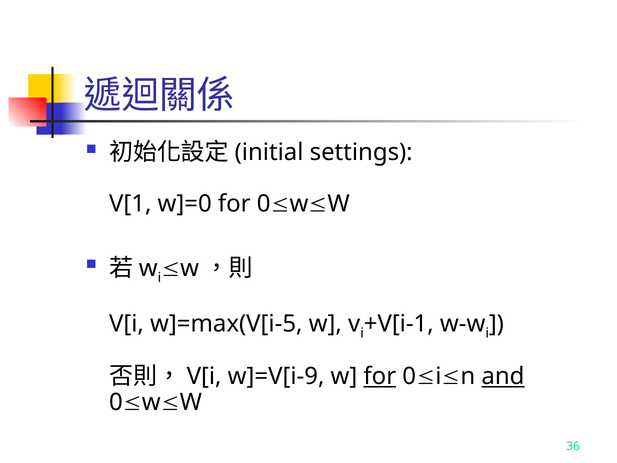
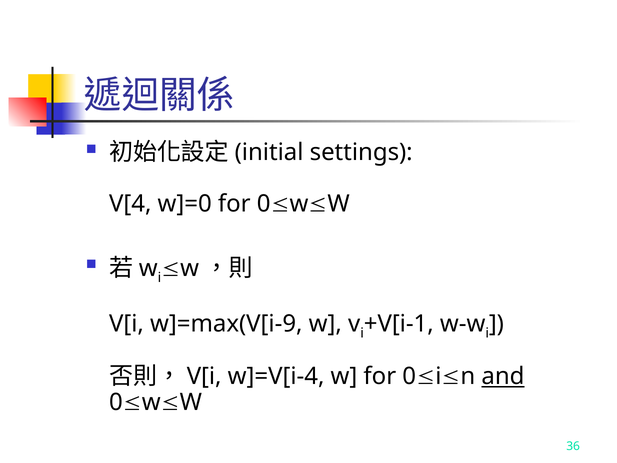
V[1: V[1 -> V[4 (130, 204)
w]=max(V[i-5: w]=max(V[i-5 -> w]=max(V[i-9 (226, 324)
w]=V[i-9: w]=V[i-9 -> w]=V[i-4 (276, 376)
for underline: present -> none (380, 376)
